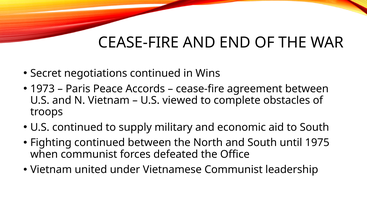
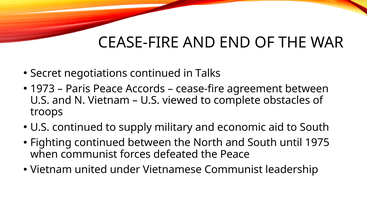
Wins: Wins -> Talks (208, 73)
the Office: Office -> Peace (235, 154)
